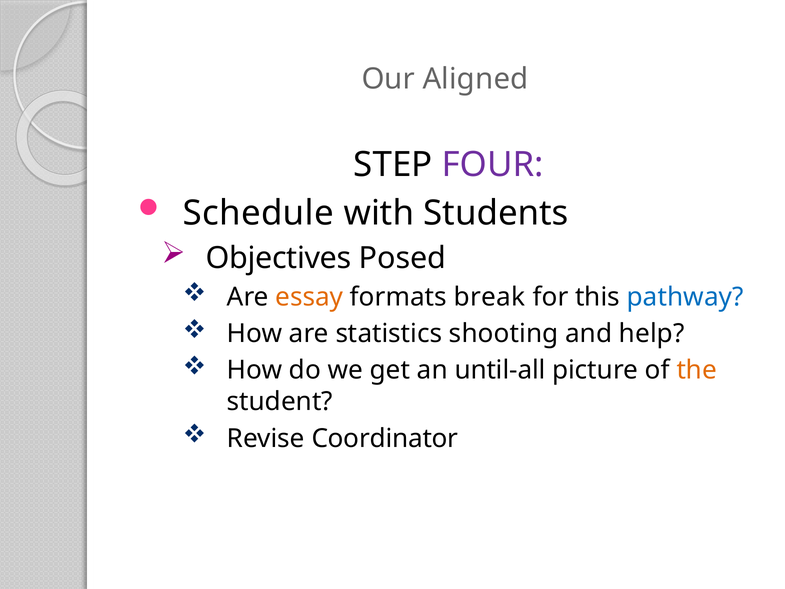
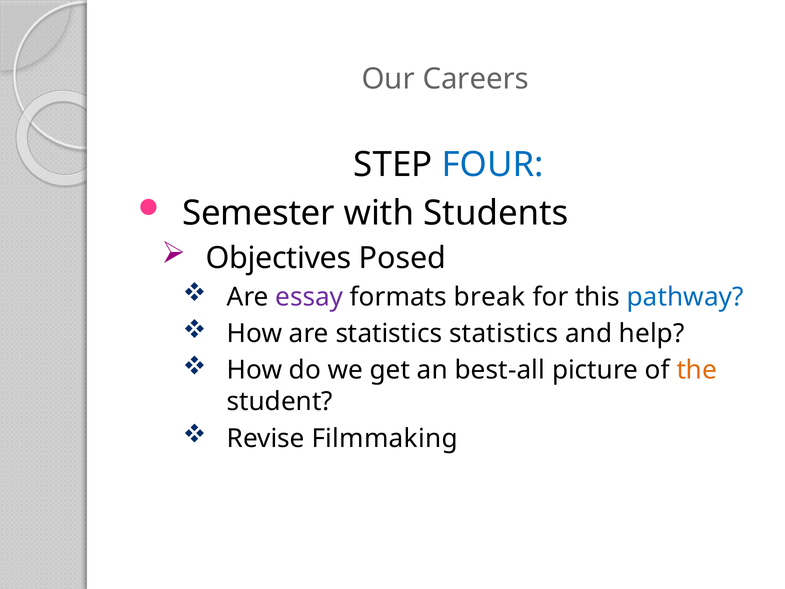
Aligned: Aligned -> Careers (476, 79)
FOUR colour: purple -> blue (493, 165)
Schedule: Schedule -> Semester (258, 213)
essay colour: orange -> purple (309, 297)
statistics shooting: shooting -> statistics (504, 334)
until-all: until-all -> best-all (500, 370)
Coordinator: Coordinator -> Filmmaking (385, 438)
